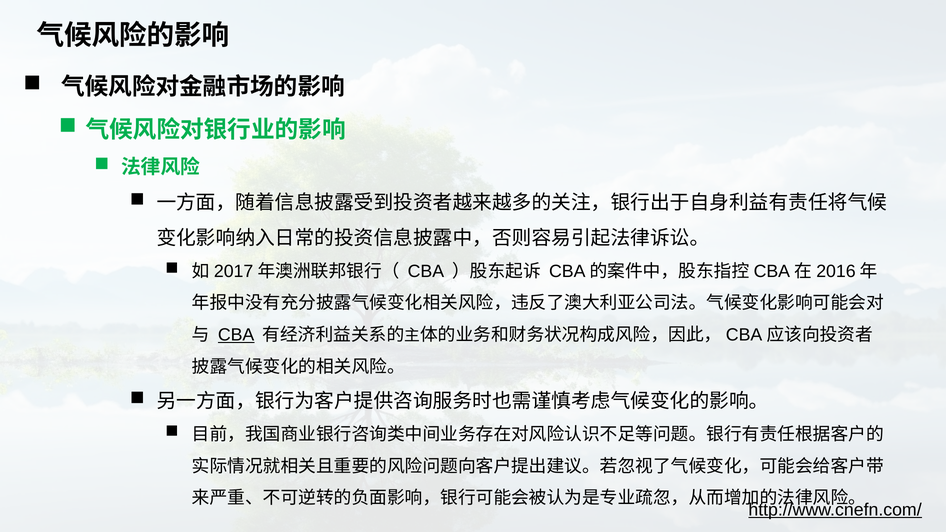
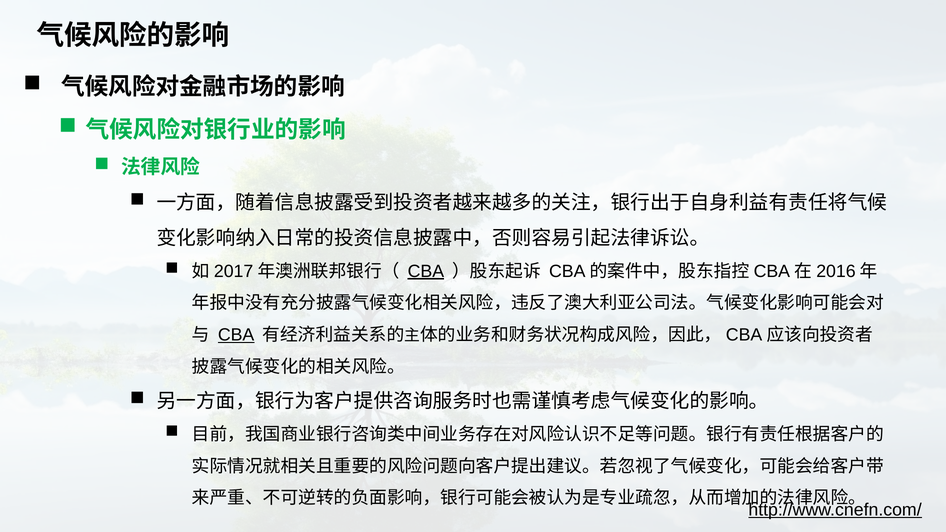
CBA underline: none -> present (426, 271)
